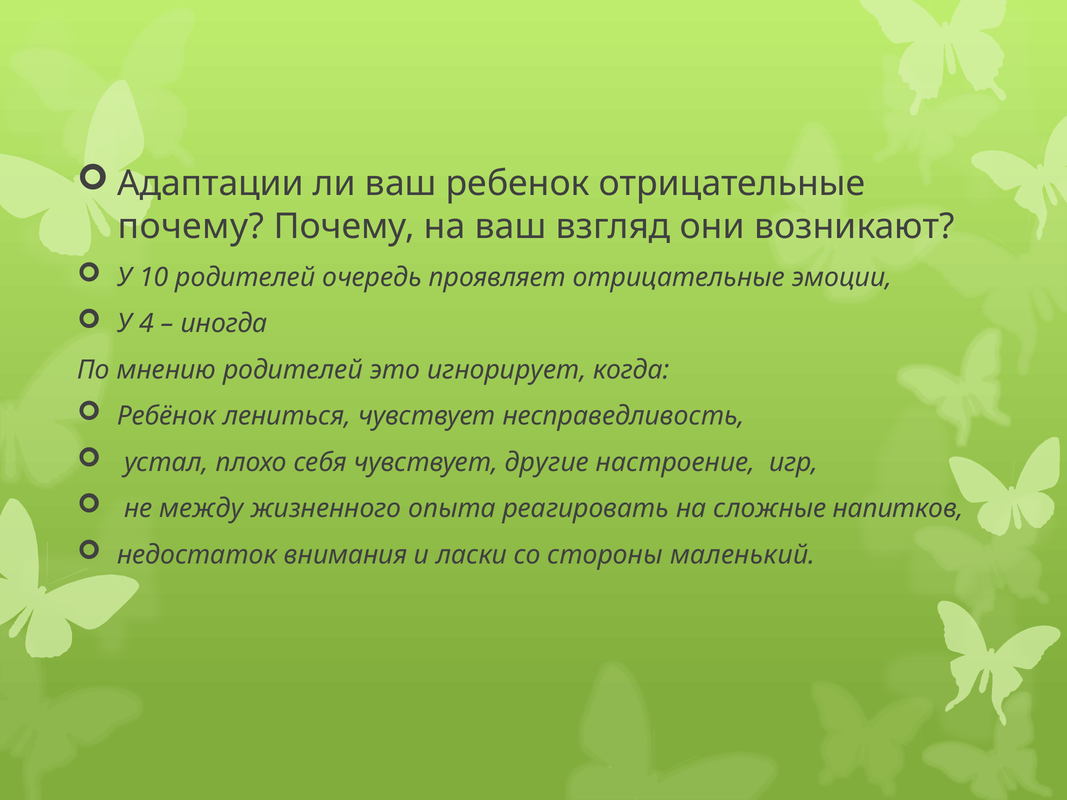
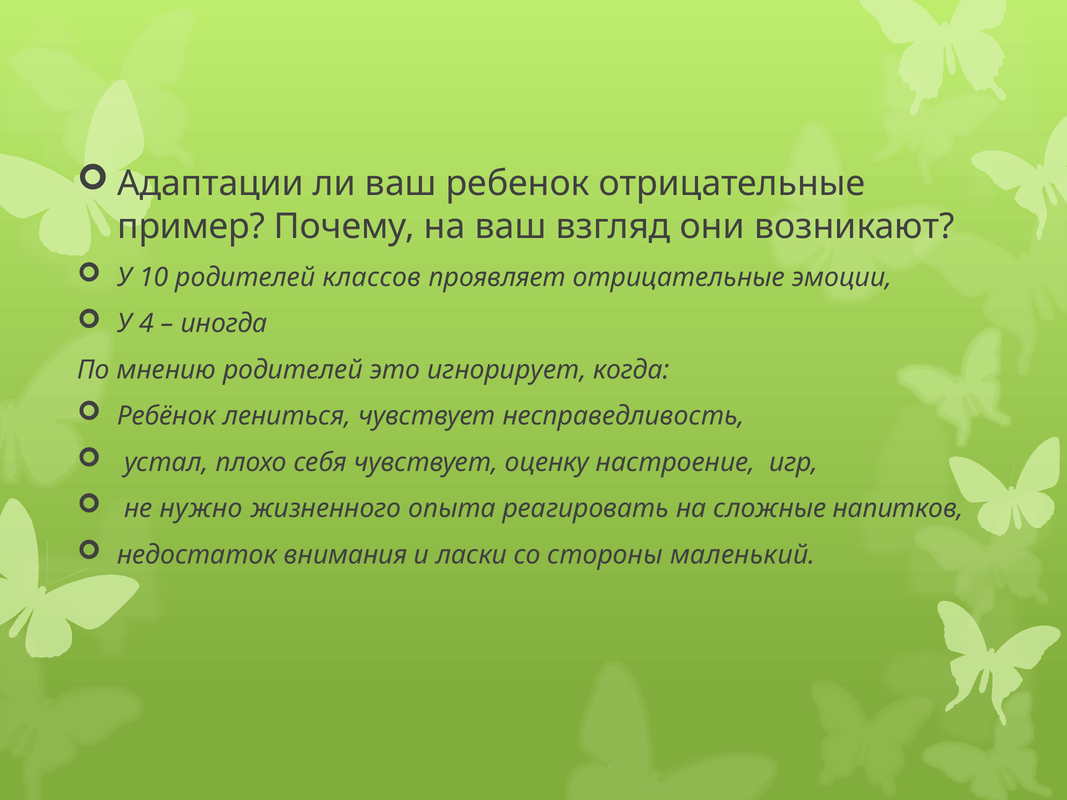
почему: почему -> пример (191, 226)
очередь: очередь -> классов (372, 277)
другие: другие -> оценку (547, 462)
между: между -> нужно (201, 509)
